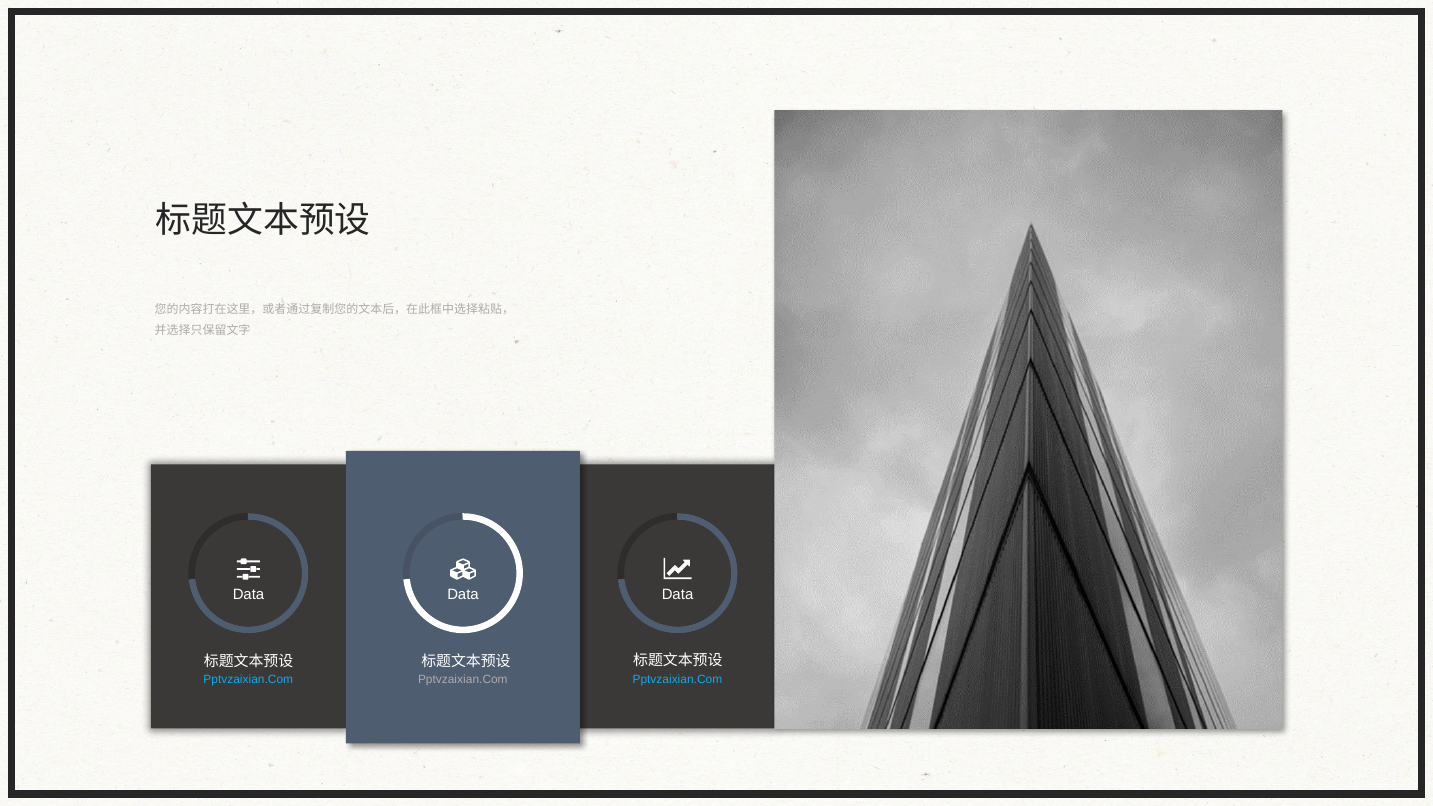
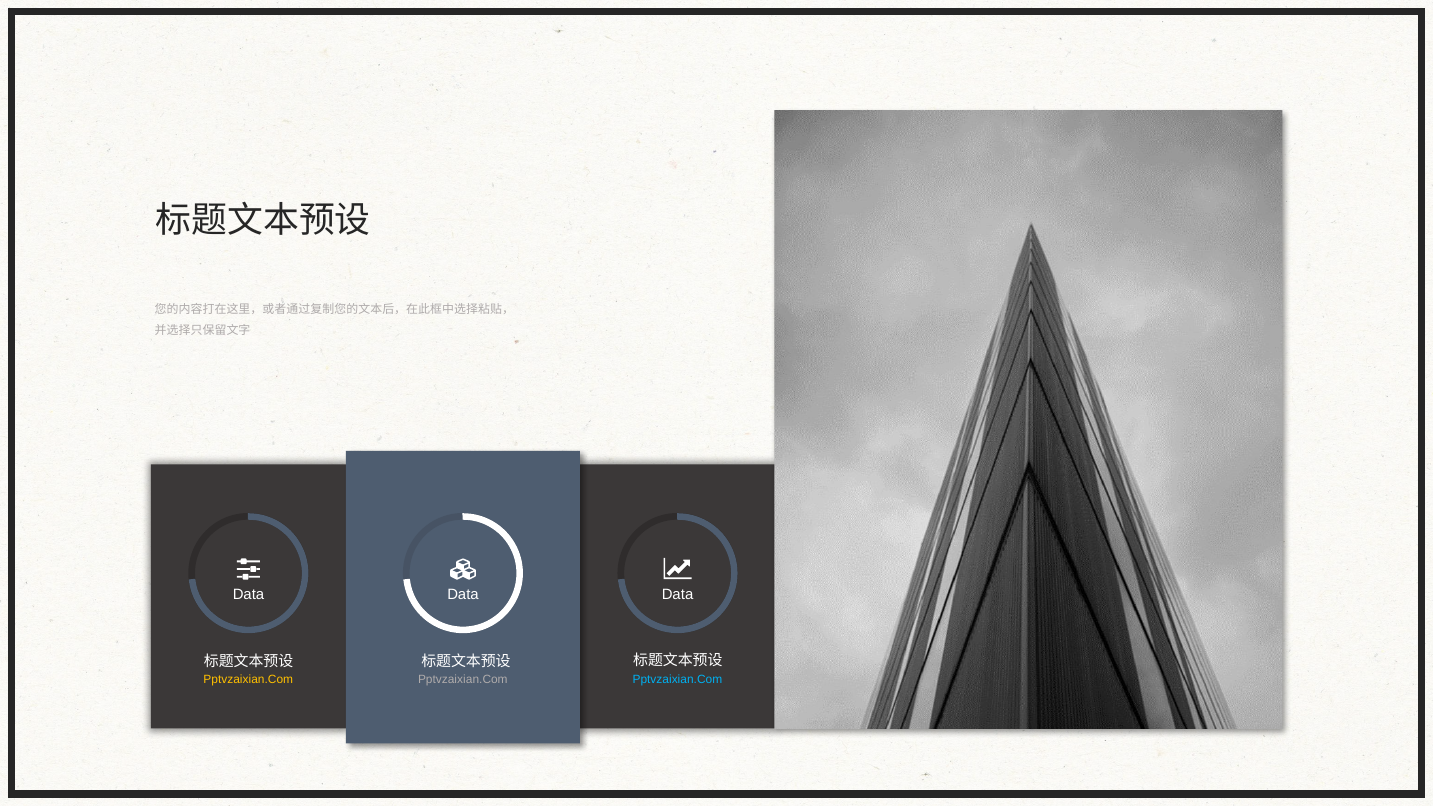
Pptvzaixian.Com colour: light blue -> yellow (248, 679)
